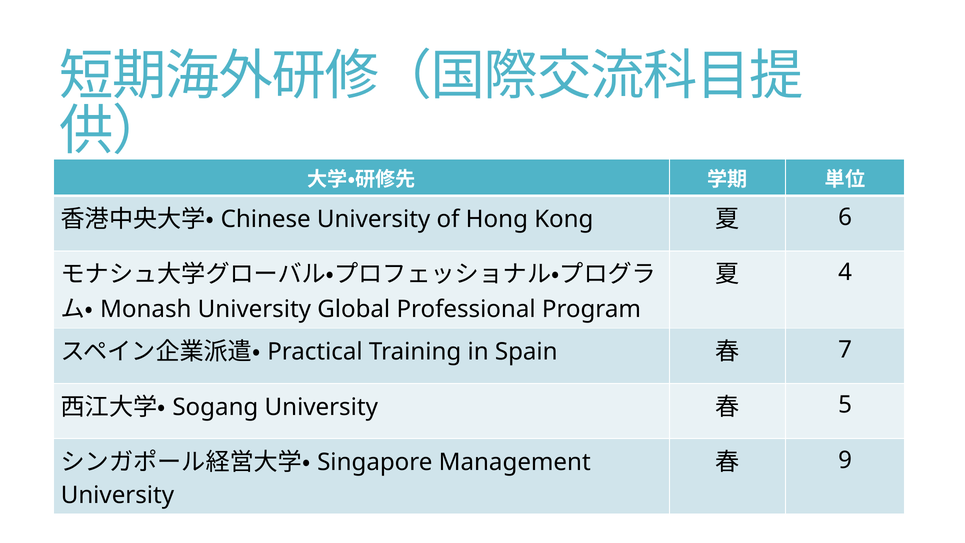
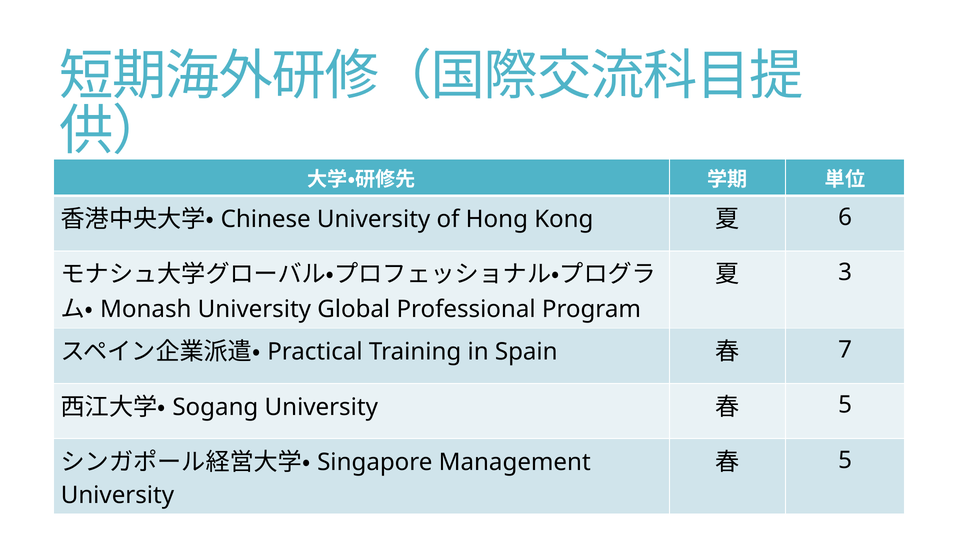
4: 4 -> 3 (845, 272)
9: 9 -> 5 (845, 460)
